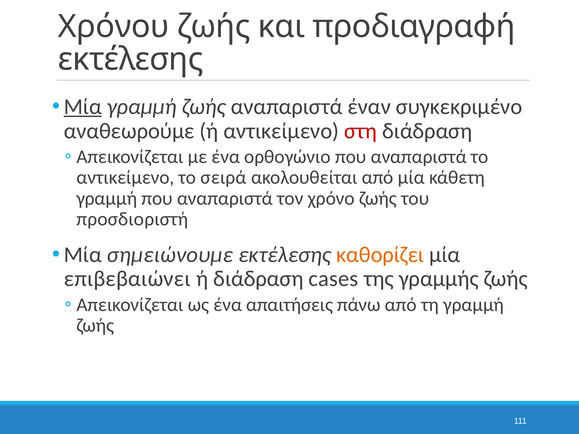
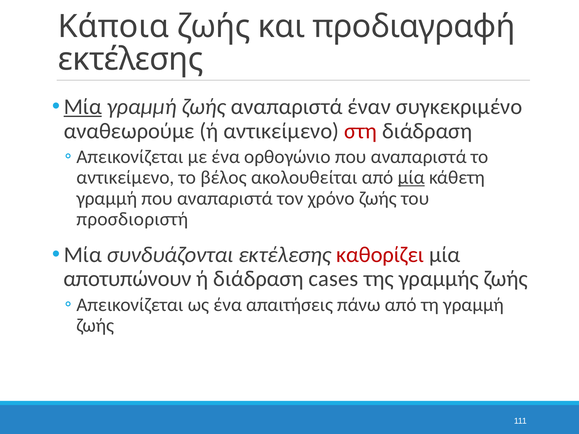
Χρόνου: Χρόνου -> Κάποια (114, 27)
σειρά: σειρά -> βέλος (224, 178)
μία underline: none -> present (411, 178)
σημειώνουμε: σημειώνουμε -> συνδυάζονται (170, 255)
καθορίζει colour: orange -> red (380, 255)
επιβεβαιώνει: επιβεβαιώνει -> αποτυπώνουν (127, 279)
